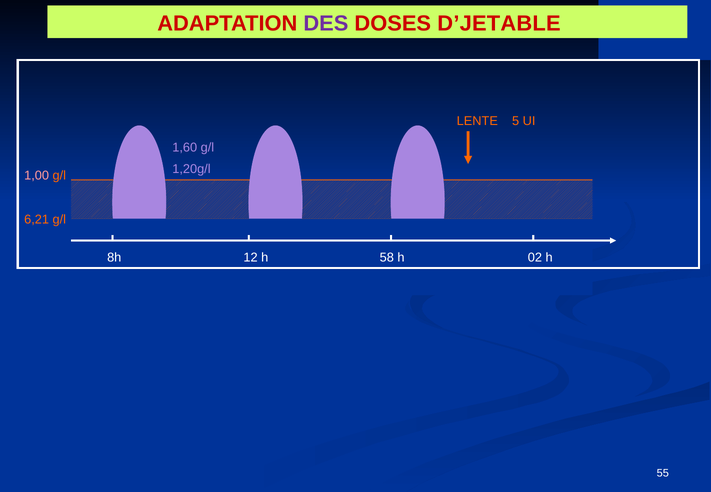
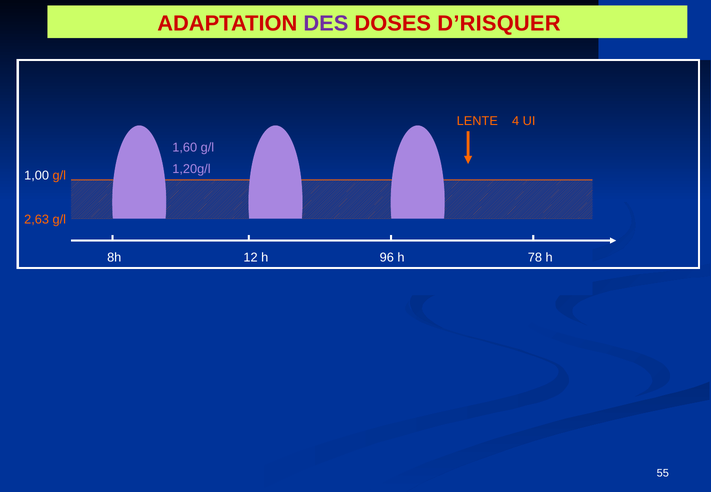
D’JETABLE: D’JETABLE -> D’RISQUER (499, 23)
5: 5 -> 4 (516, 121)
1,00 colour: pink -> white (37, 176)
6,21: 6,21 -> 2,63 (37, 220)
58: 58 -> 96 (387, 258)
02: 02 -> 78 (535, 258)
